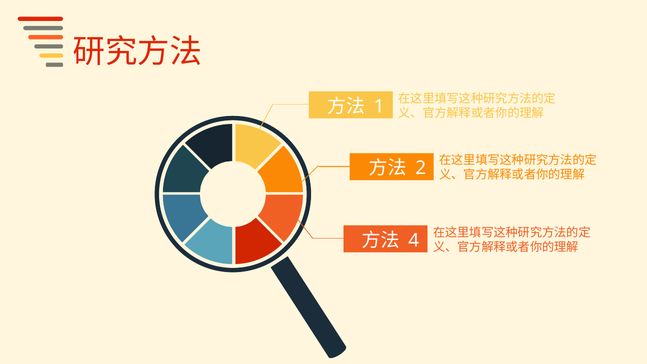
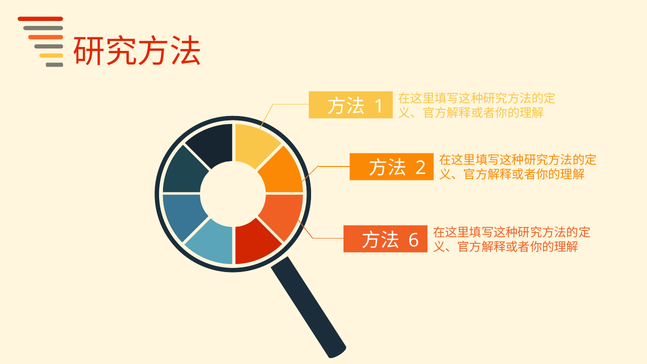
4: 4 -> 6 (414, 240)
